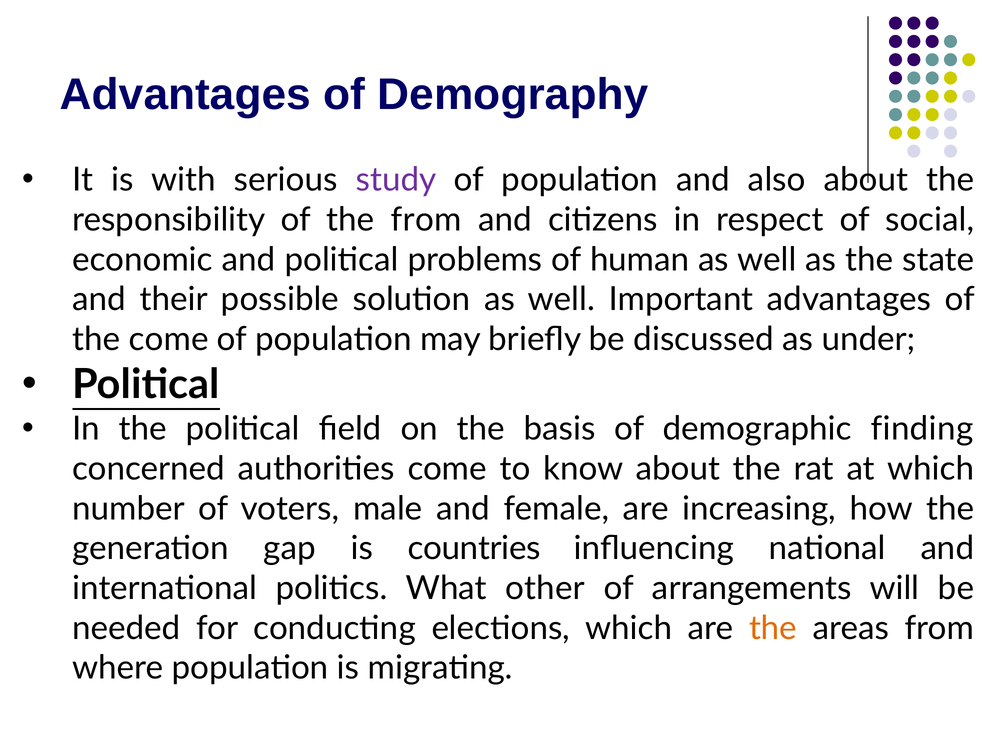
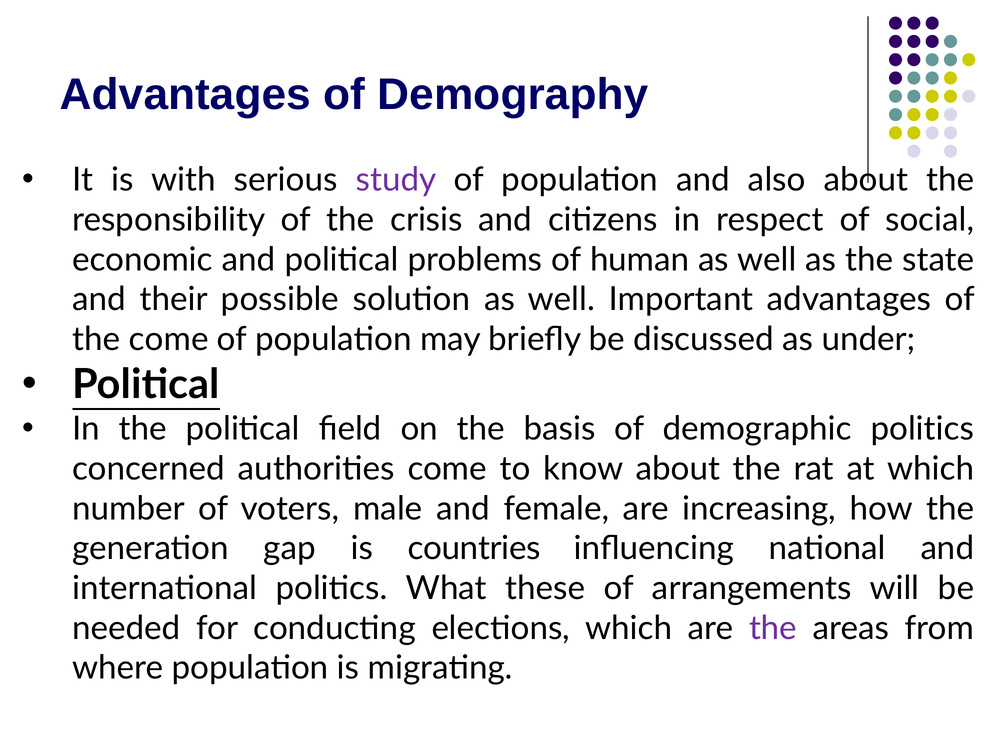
the from: from -> crisis (426, 220)
demographic finding: finding -> politics (922, 429)
other: other -> these (545, 589)
the colour: orange -> purple (773, 629)
